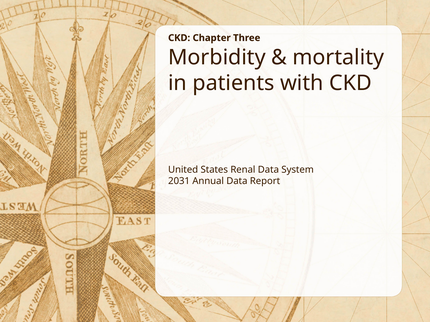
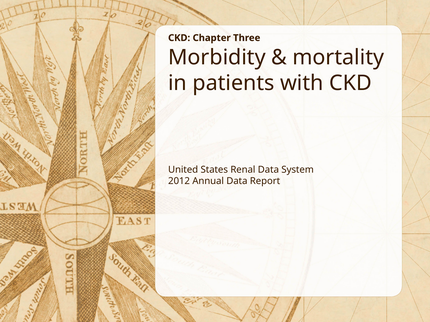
2031: 2031 -> 2012 (179, 181)
